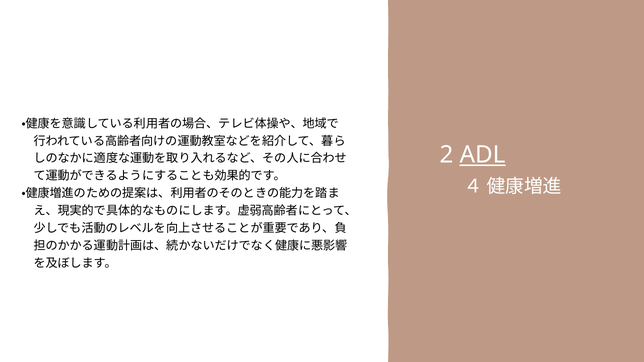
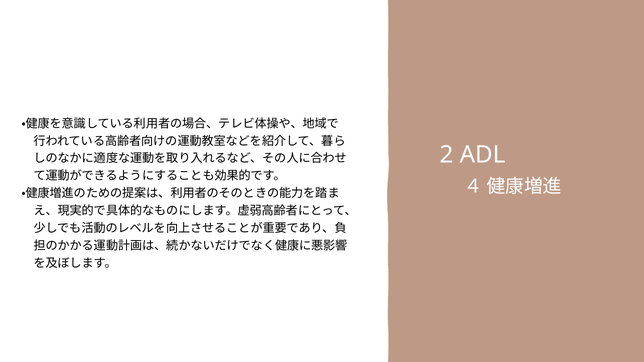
ADL underline: present -> none (482, 155)
